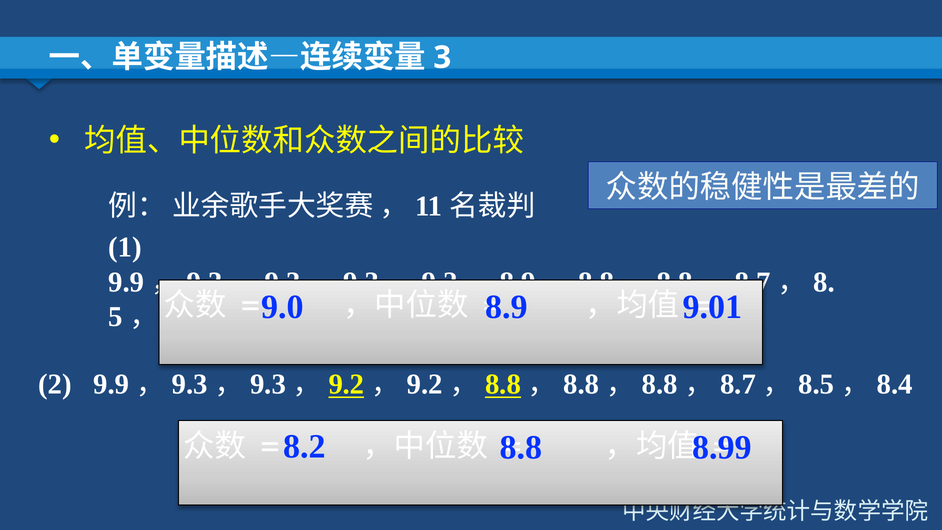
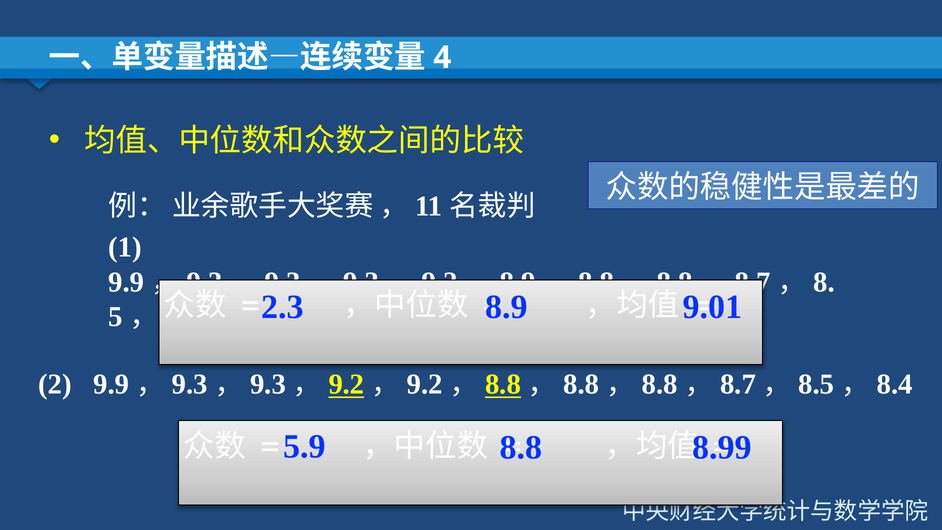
3: 3 -> 4 (442, 58)
9.0: 9.0 -> 2.3 (282, 307)
8.2: 8.2 -> 5.9 (305, 447)
